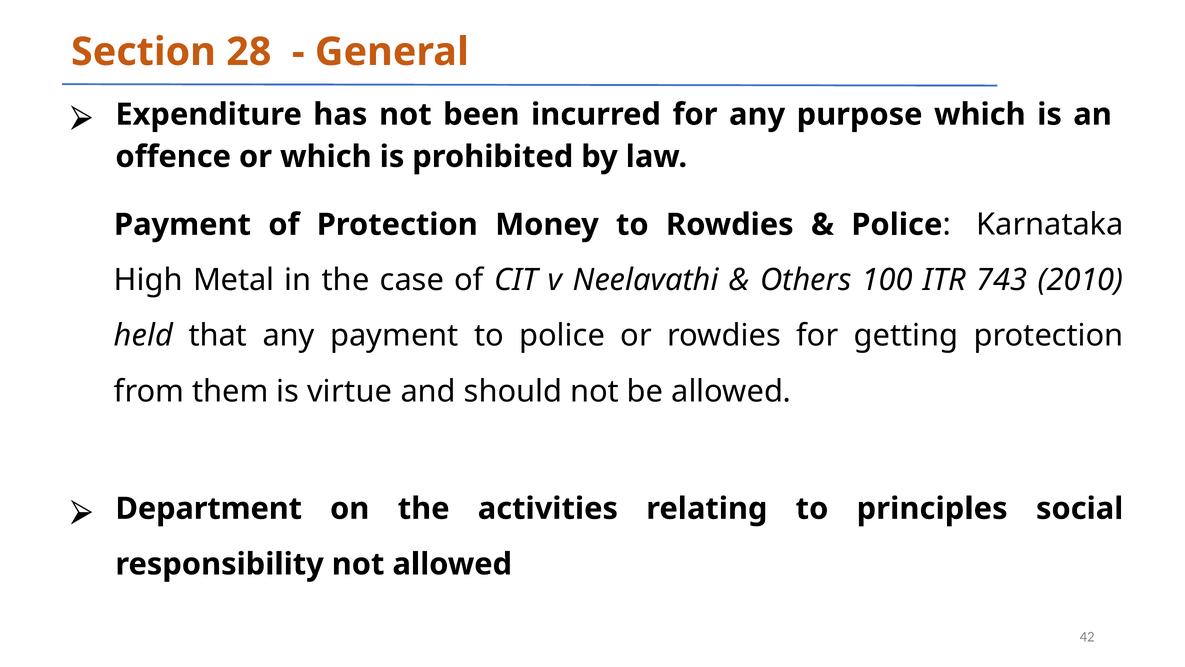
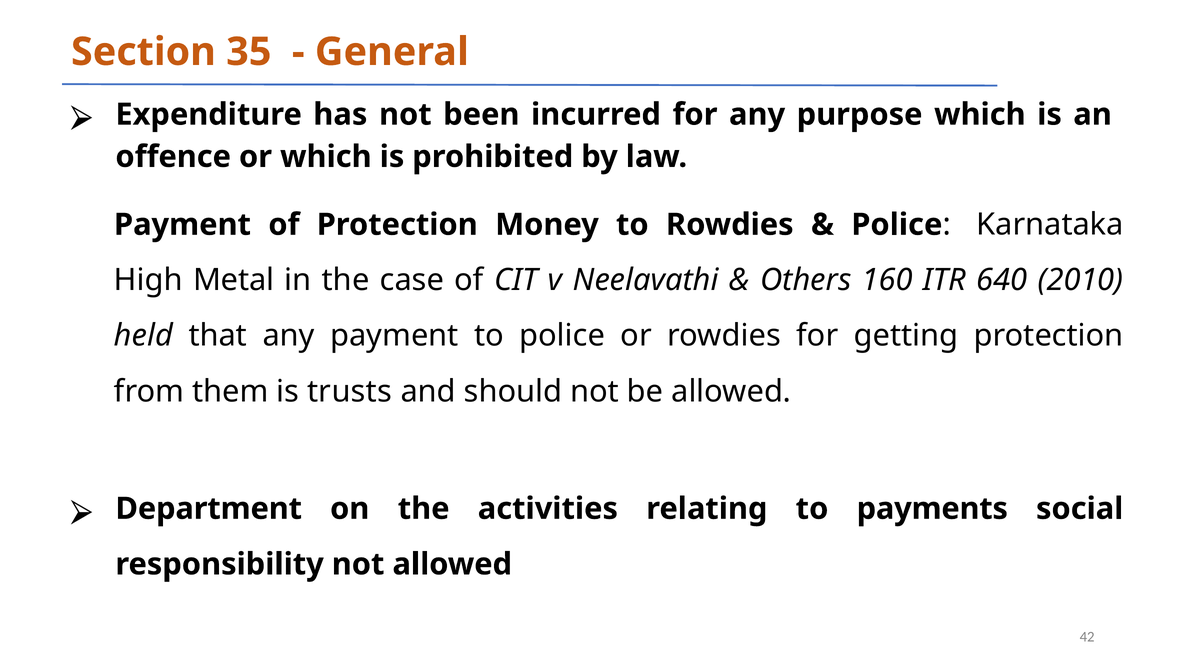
28: 28 -> 35 (249, 52)
100: 100 -> 160 (887, 280)
743: 743 -> 640 (1002, 280)
virtue: virtue -> trusts (350, 391)
principles: principles -> payments (932, 508)
